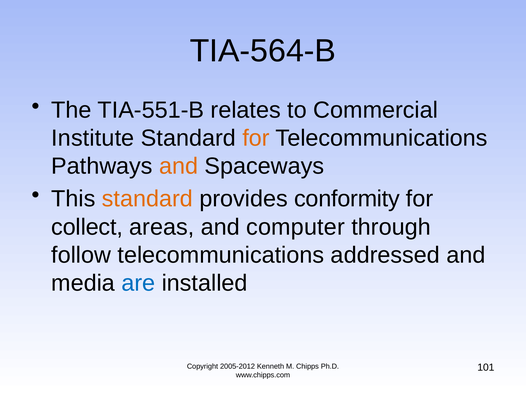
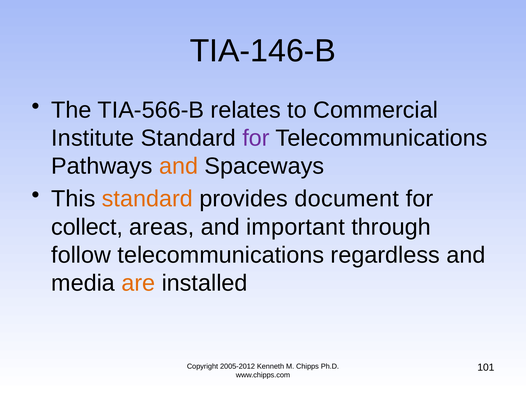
TIA-564-B: TIA-564-B -> TIA-146-B (263, 51)
TIA-551-B: TIA-551-B -> TIA-566-B (151, 110)
for colour: orange -> purple (256, 138)
conformity: conformity -> document (347, 199)
computer: computer -> important (296, 227)
addressed: addressed -> regardless (385, 255)
are colour: blue -> orange (138, 283)
